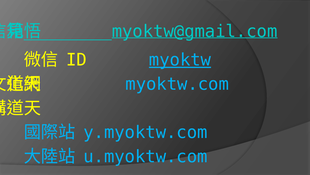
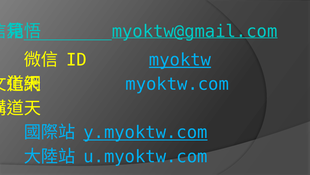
y.myoktw.com underline: none -> present (145, 132)
